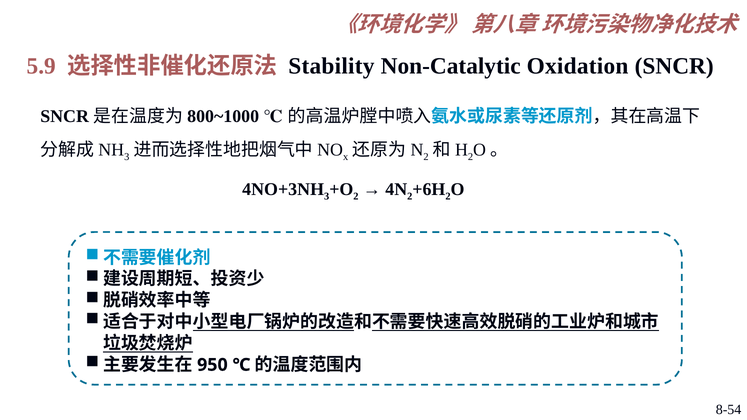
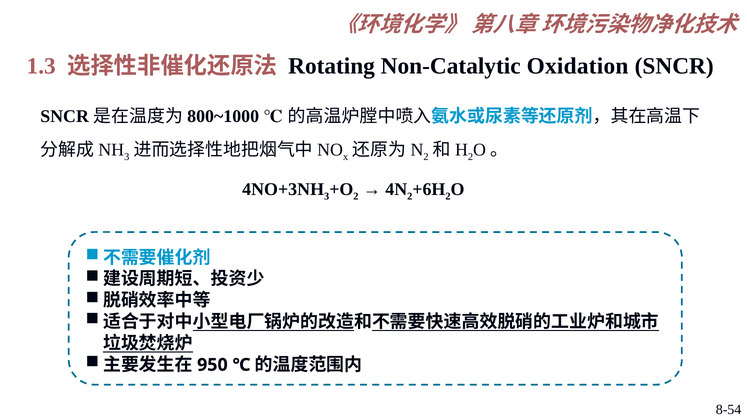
5.9: 5.9 -> 1.3 (41, 66)
Stability: Stability -> Rotating (332, 66)
